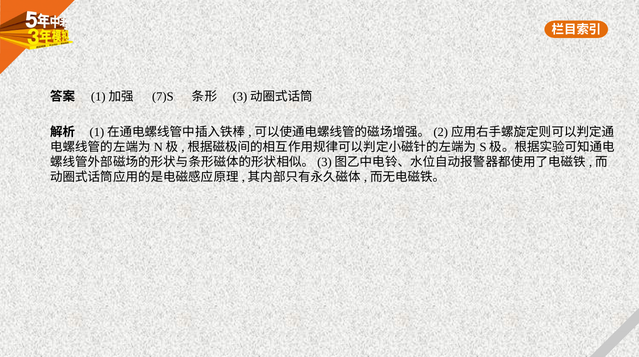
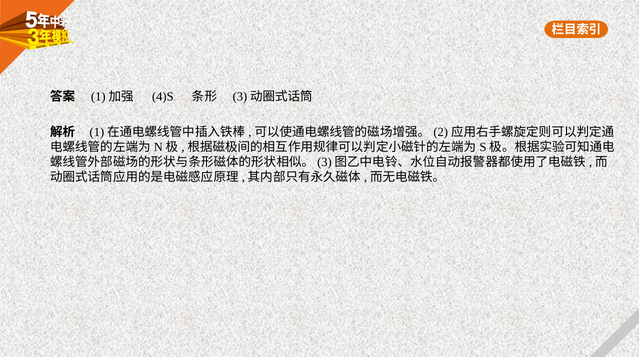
7)S: 7)S -> 4)S (163, 96)
